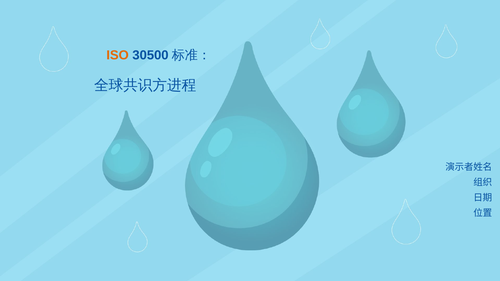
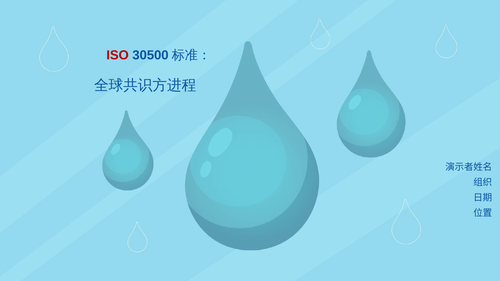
ISO colour: orange -> red (118, 55)
